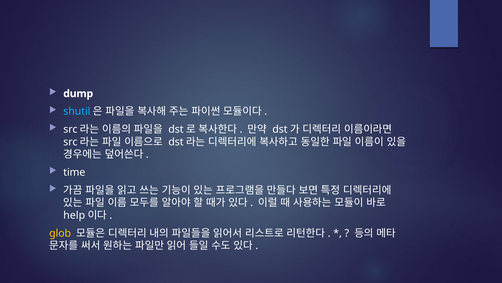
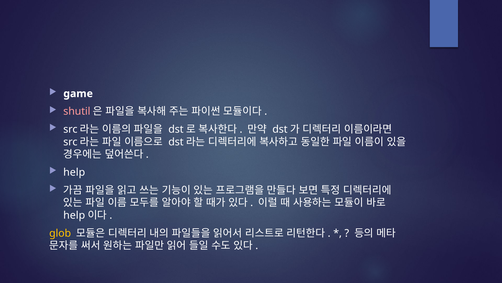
dump: dump -> game (78, 93)
shutil colour: light blue -> pink (77, 111)
time: time -> help (74, 172)
